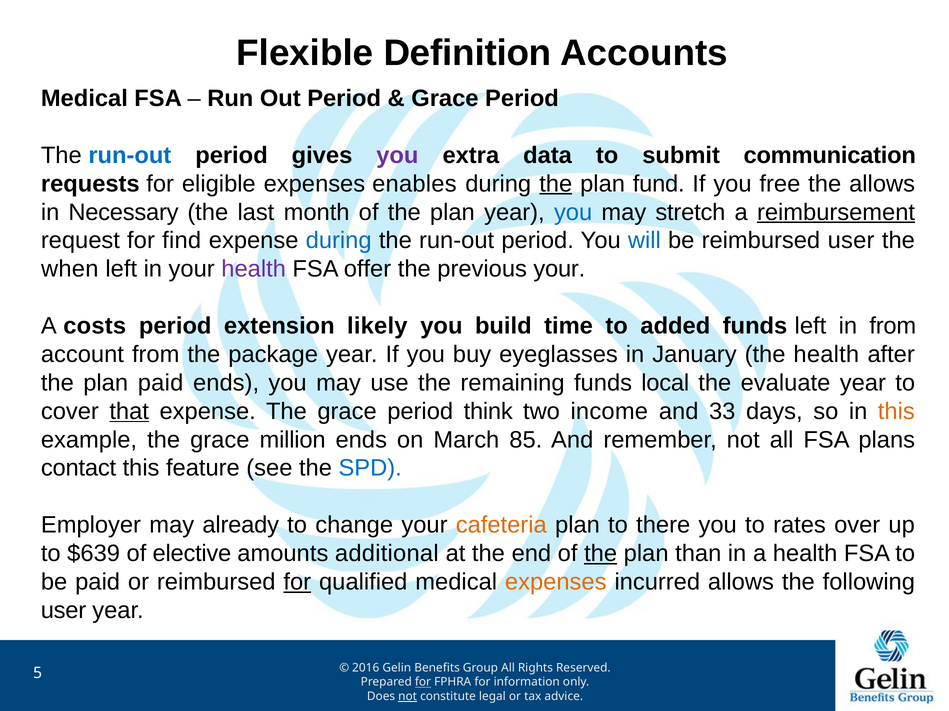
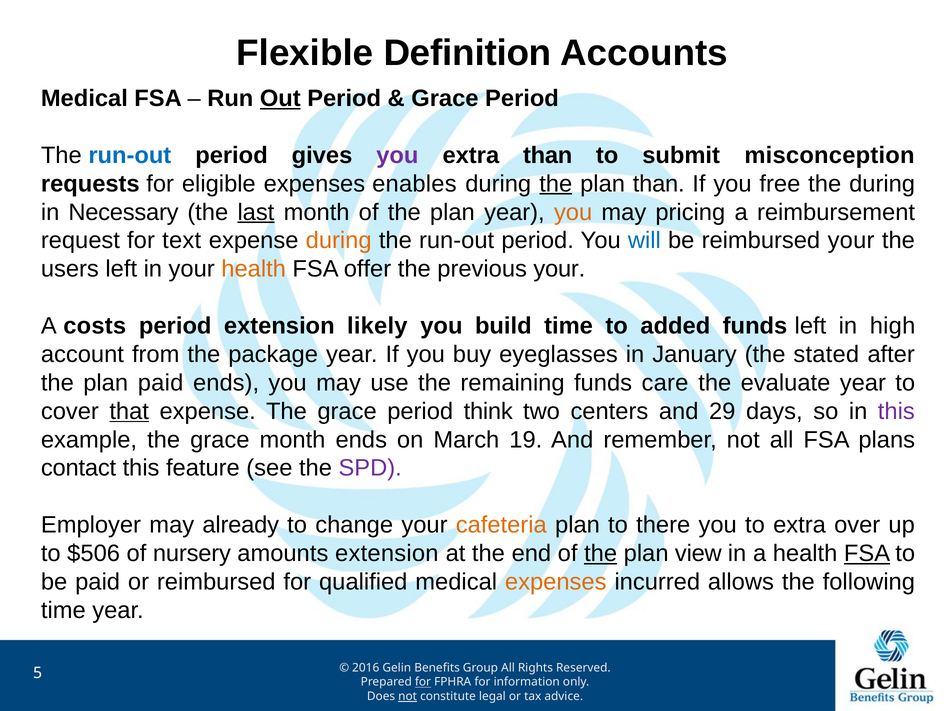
Out underline: none -> present (280, 99)
extra data: data -> than (548, 155)
communication: communication -> misconception (829, 155)
plan fund: fund -> than (659, 184)
the allows: allows -> during (882, 184)
last underline: none -> present (256, 212)
you colour: blue -> orange (573, 212)
stretch: stretch -> pricing (690, 212)
reimbursement underline: present -> none (836, 212)
find: find -> text (182, 241)
during colour: blue -> orange (339, 241)
reimbursed user: user -> your (851, 241)
when: when -> users (70, 269)
health colour: purple -> orange (254, 269)
in from: from -> high (893, 326)
the health: health -> stated (826, 355)
local: local -> care (665, 383)
income: income -> centers (609, 412)
33: 33 -> 29 (722, 412)
this colour: orange -> purple (896, 412)
grace million: million -> month (292, 440)
85: 85 -> 19 (526, 440)
SPD colour: blue -> purple (370, 469)
to rates: rates -> extra (800, 526)
$639: $639 -> $506 (94, 554)
elective: elective -> nursery (192, 554)
amounts additional: additional -> extension (387, 554)
than: than -> view (698, 554)
FSA underline: none -> present (867, 554)
for underline: present -> none (297, 583)
user: user -> time (63, 611)
